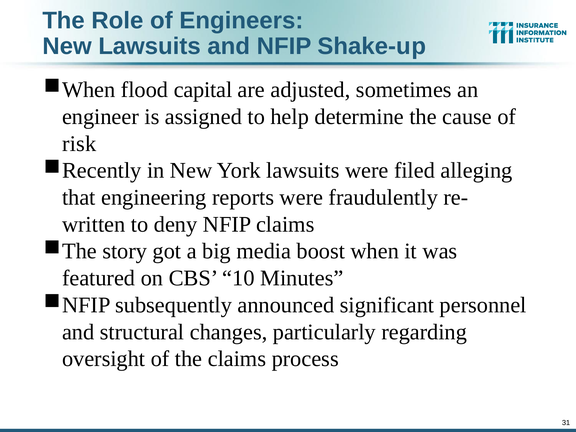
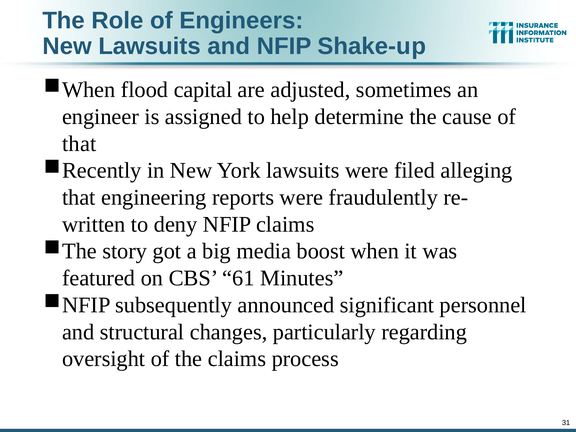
risk: risk -> that (79, 144)
10: 10 -> 61 (238, 278)
